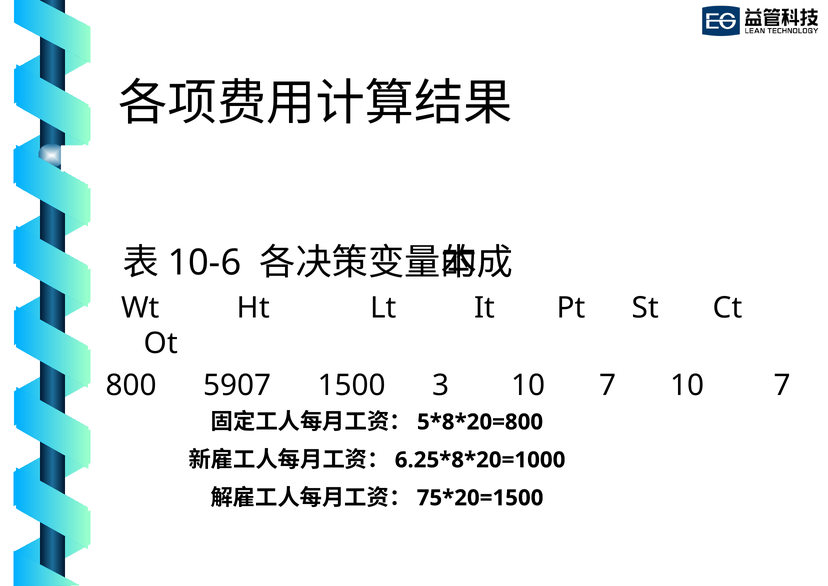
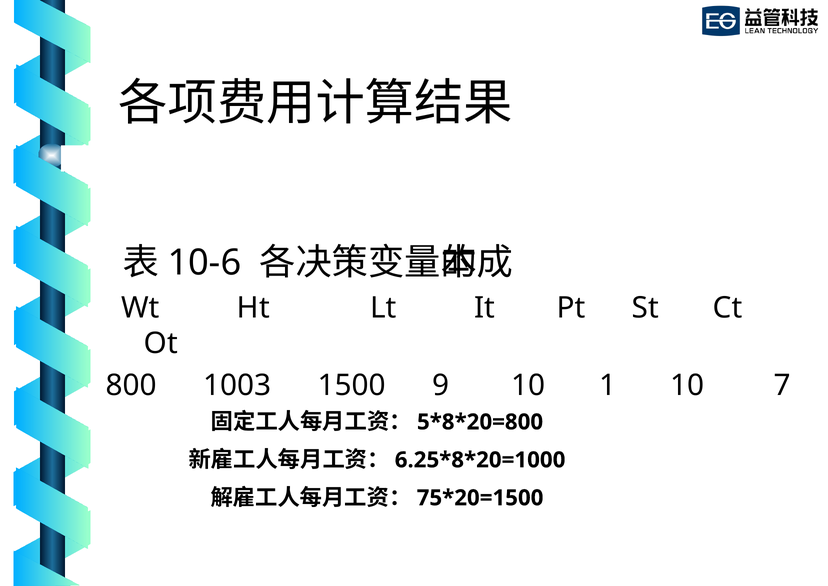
5907: 5907 -> 1003 (237, 385)
3: 3 -> 9 (441, 385)
7: 7 -> 1 (608, 385)
